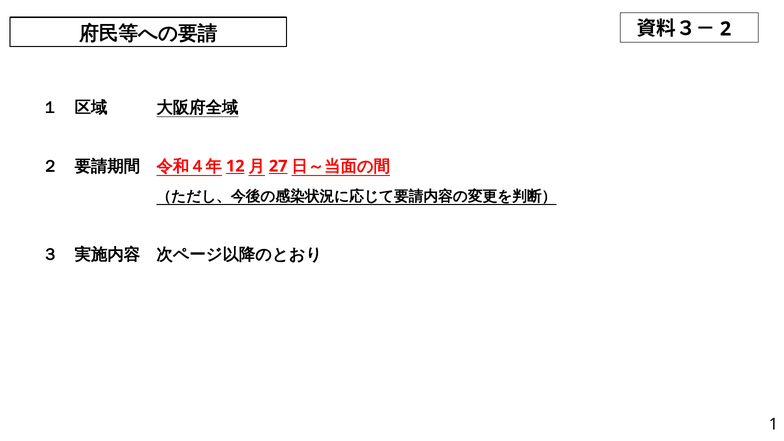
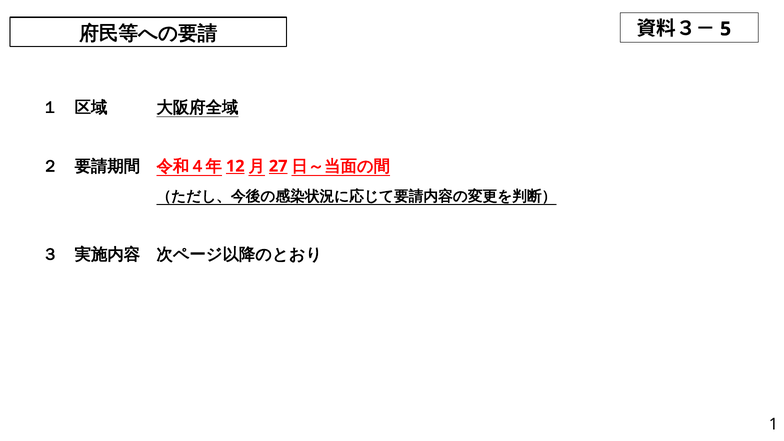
2: 2 -> 5 (726, 29)
